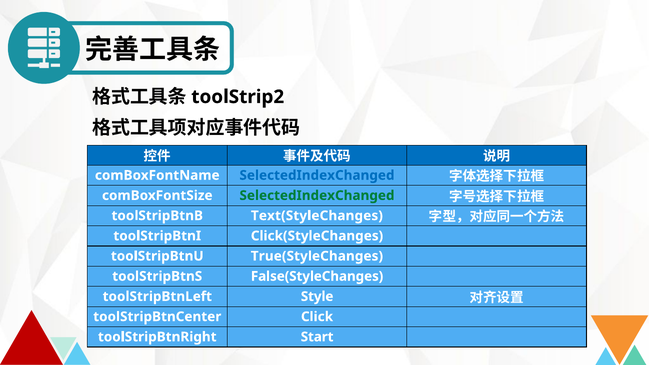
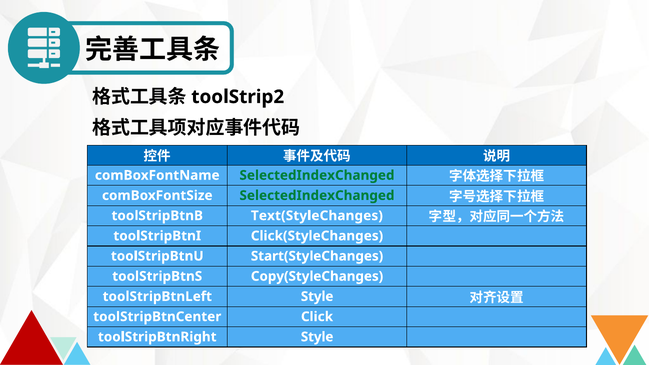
SelectedIndexChanged colour: blue -> green (317, 175)
True(StyleChanges: True(StyleChanges -> Start(StyleChanges (317, 256)
False(StyleChanges: False(StyleChanges -> Copy(StyleChanges (317, 276)
toolStripBtnRight Start: Start -> Style (317, 337)
